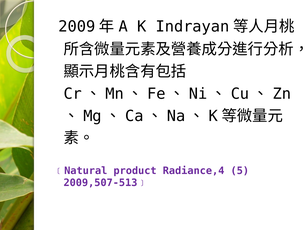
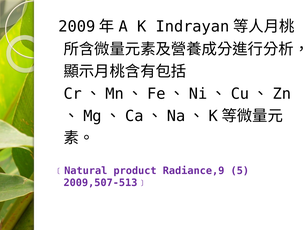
Radiance,4: Radiance,4 -> Radiance,9 (194, 171)
